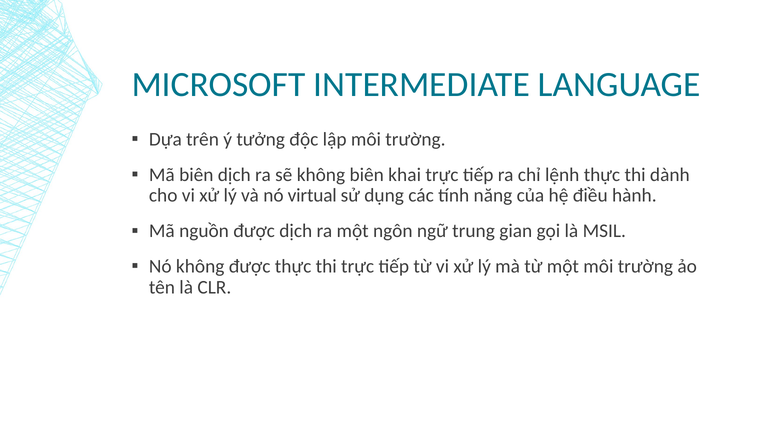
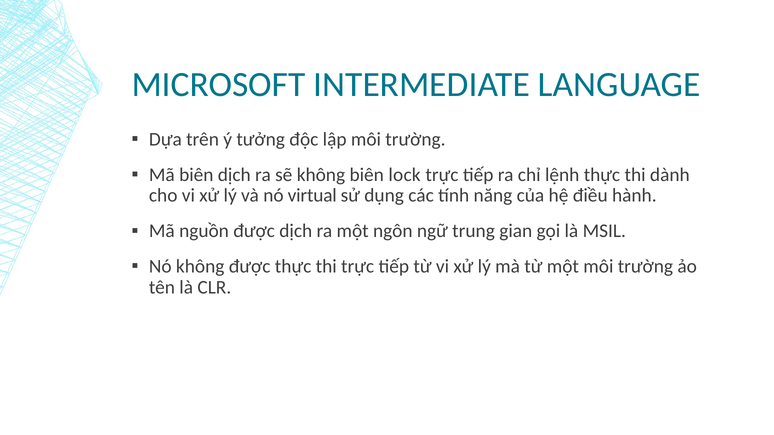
khai: khai -> lock (405, 175)
